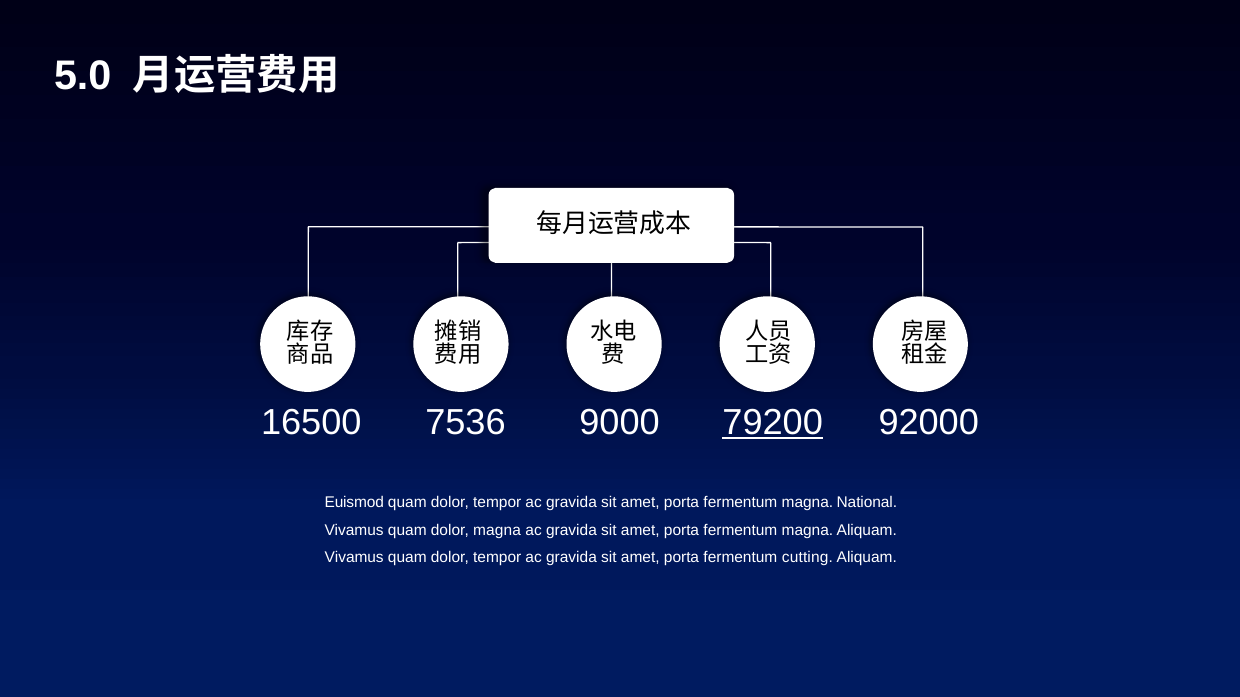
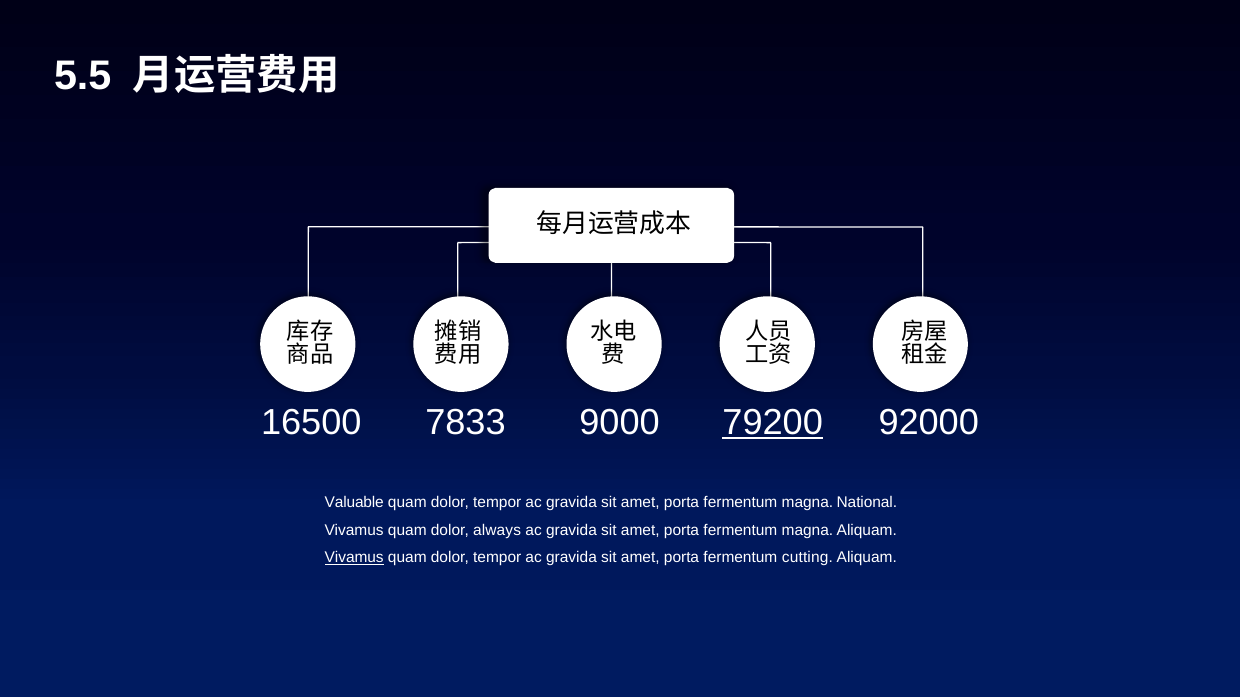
5.0: 5.0 -> 5.5 (83, 76)
7536: 7536 -> 7833 (465, 423)
Euismod: Euismod -> Valuable (354, 502)
dolor magna: magna -> always (497, 530)
Vivamus underline: none -> present (354, 558)
